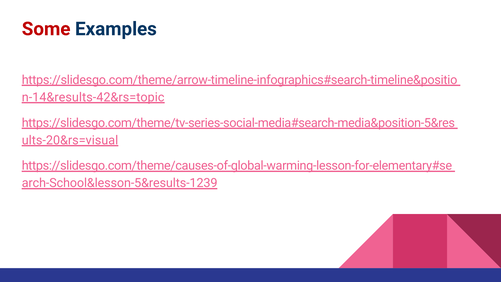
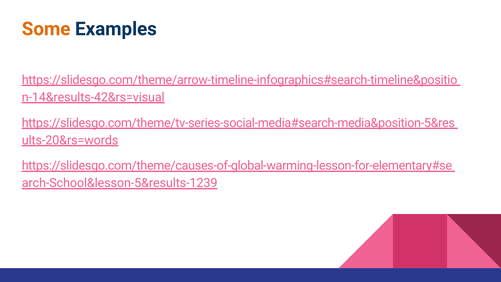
Some colour: red -> orange (46, 29)
n-14&results-42&rs=topic: n-14&results-42&rs=topic -> n-14&results-42&rs=visual (93, 97)
ults-20&rs=visual: ults-20&rs=visual -> ults-20&rs=words (70, 140)
